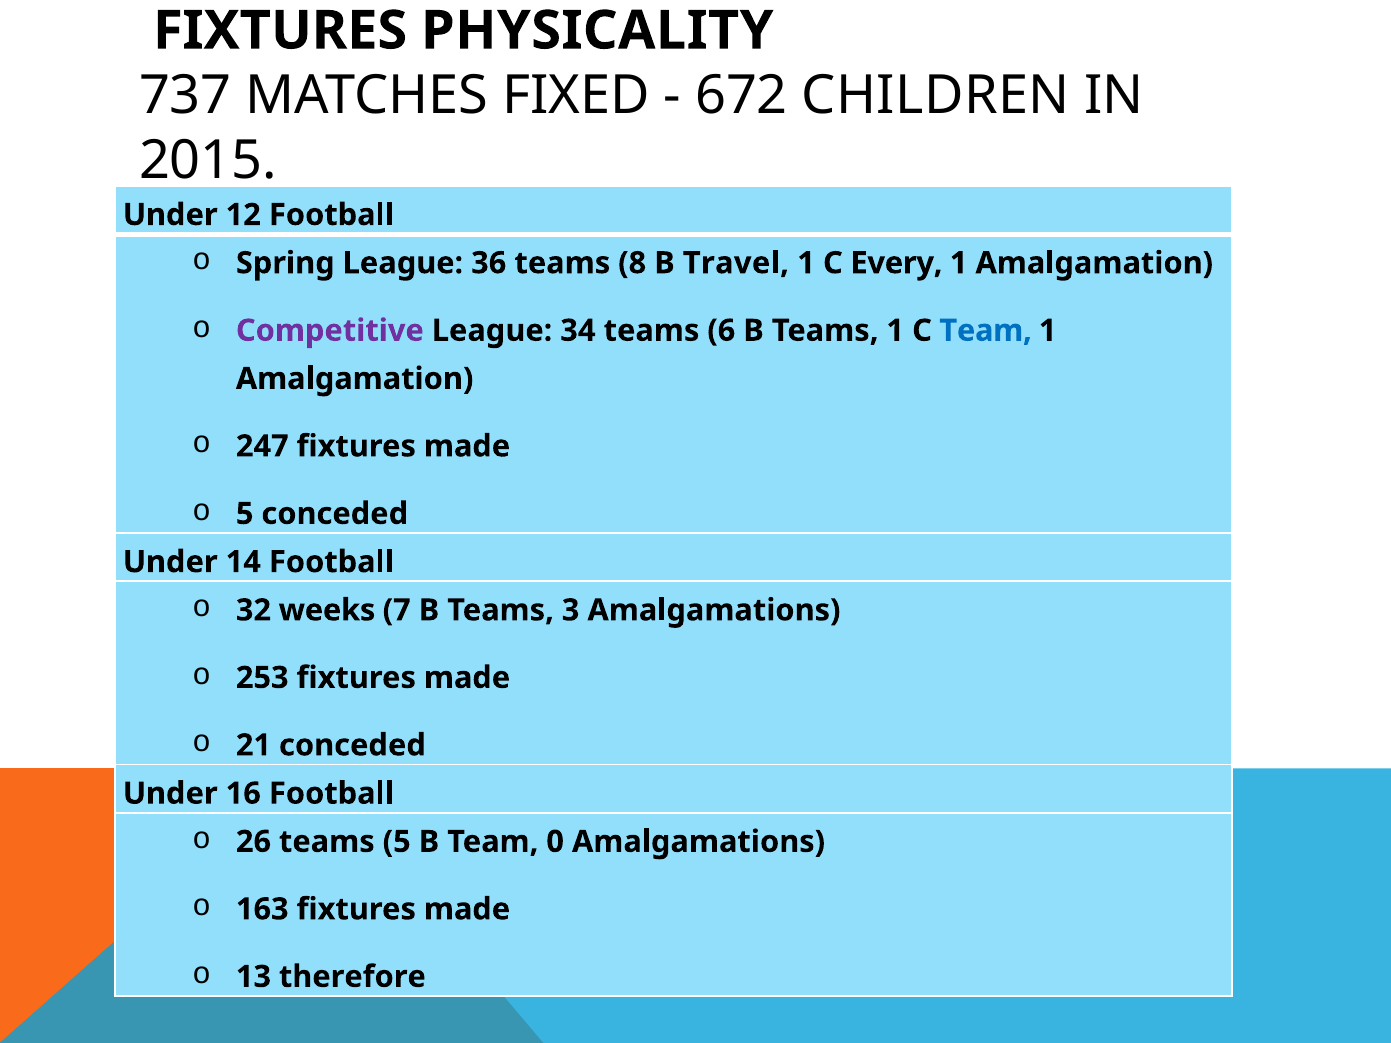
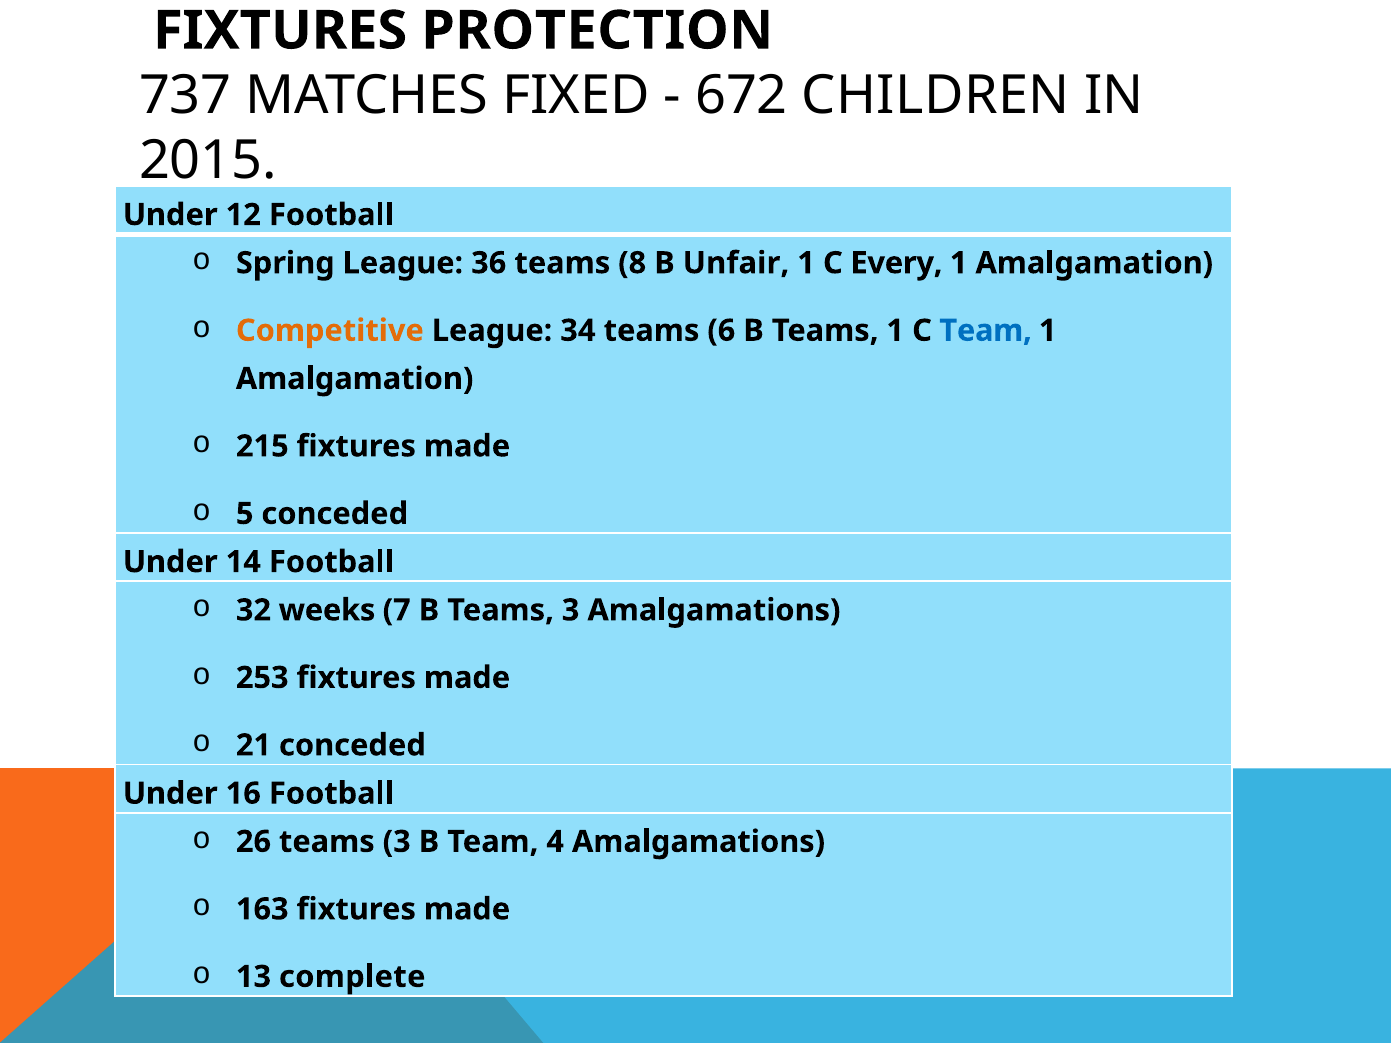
PHYSICALITY: PHYSICALITY -> PROTECTION (597, 31)
Travel: Travel -> Unfair (736, 263)
Competitive colour: purple -> orange (330, 331)
247: 247 -> 215 (262, 446)
26 teams 5: 5 -> 3 (397, 842)
0: 0 -> 4 (555, 842)
therefore: therefore -> complete (352, 977)
